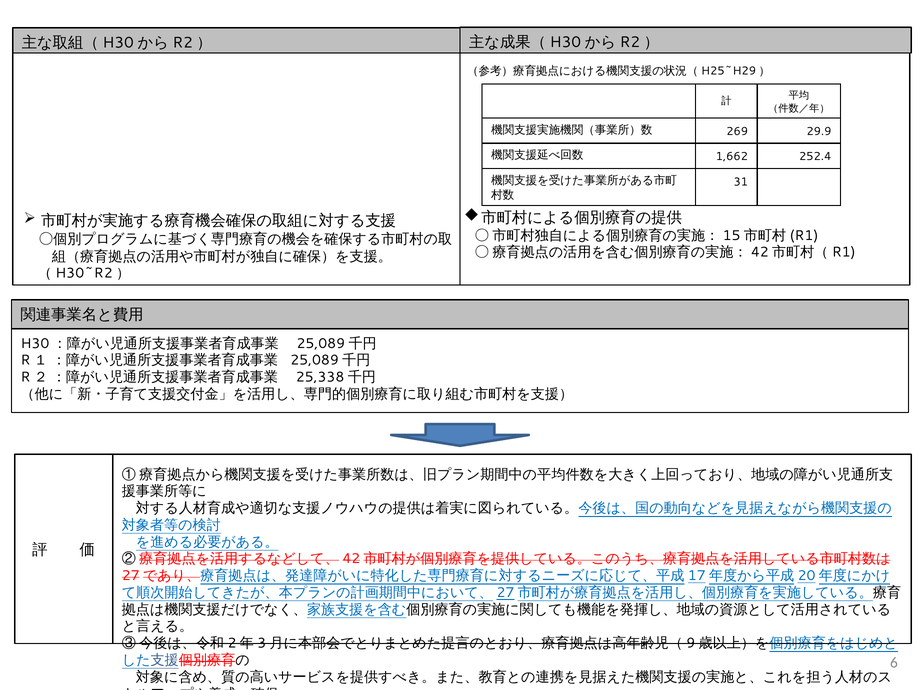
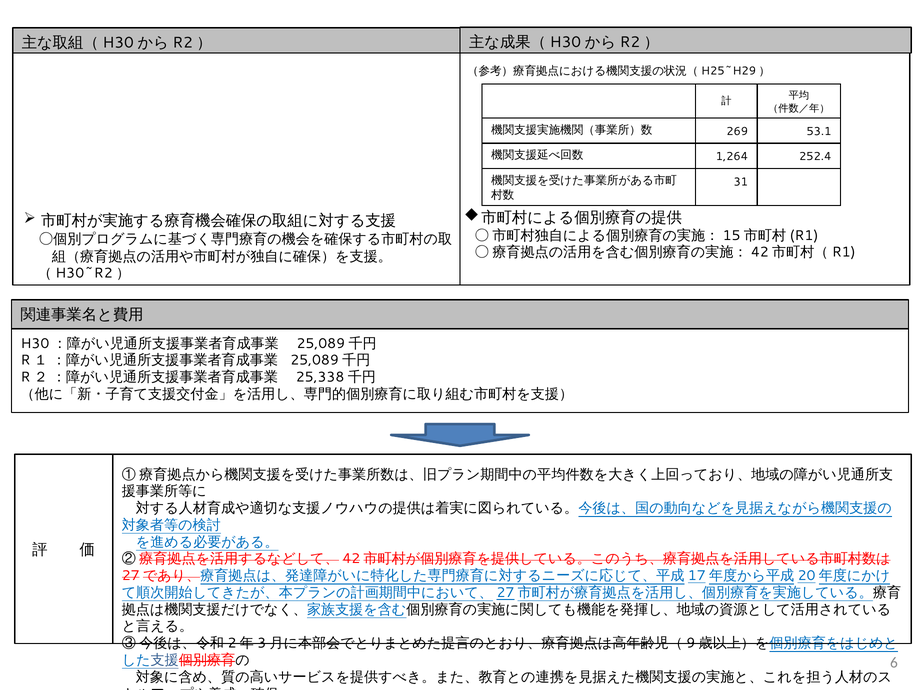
29.9: 29.9 -> 53.1 (819, 131)
1,662: 1,662 -> 1,264 (732, 157)
